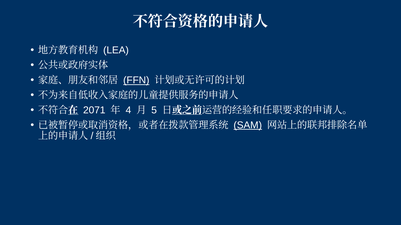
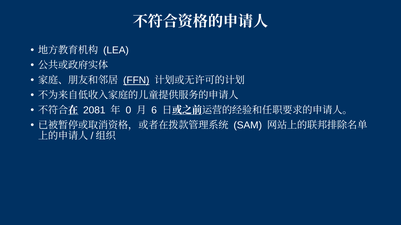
2071: 2071 -> 2081 (94, 110)
4: 4 -> 0 (128, 110)
5: 5 -> 6 (154, 110)
SAM underline: present -> none (248, 125)
